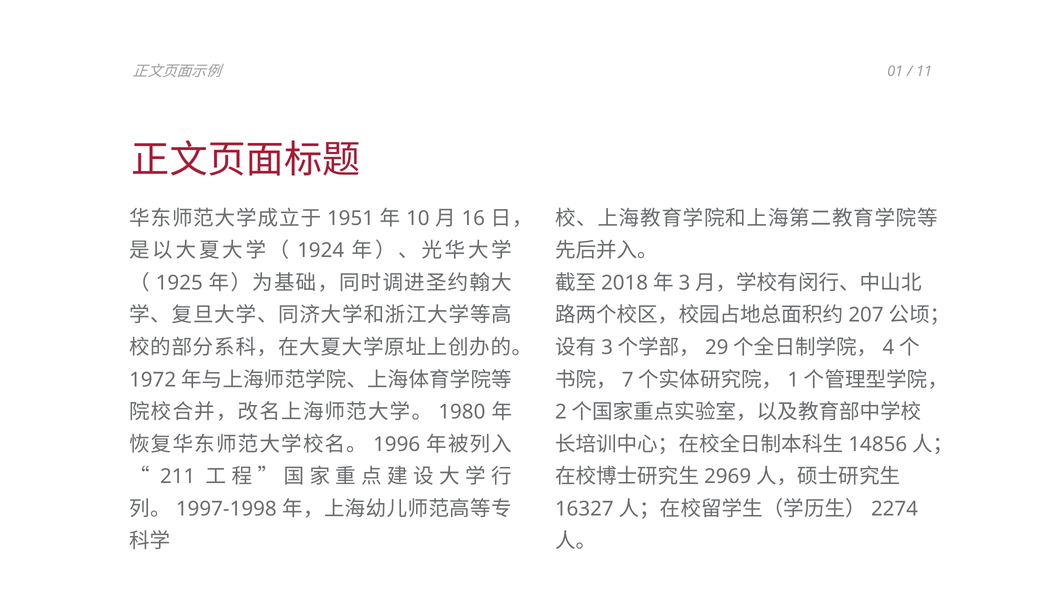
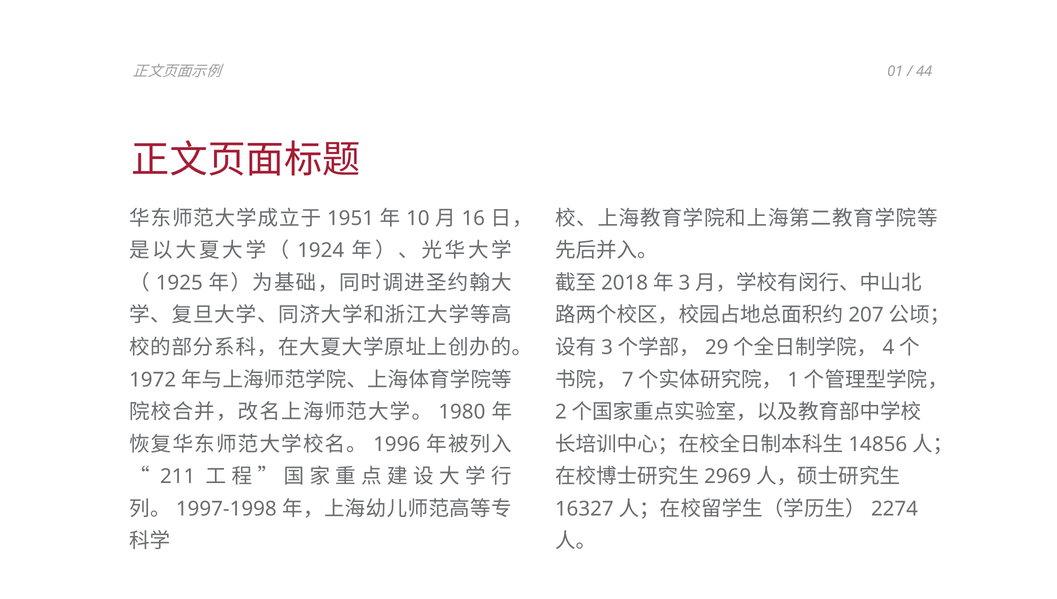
11: 11 -> 44 (924, 71)
